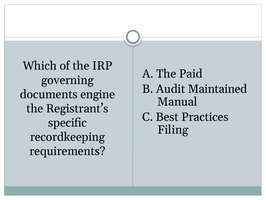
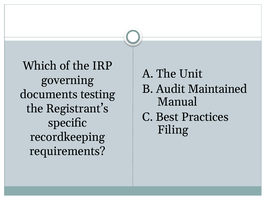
Paid: Paid -> Unit (191, 74)
engine: engine -> testing (98, 94)
